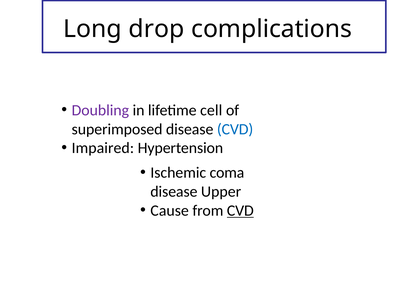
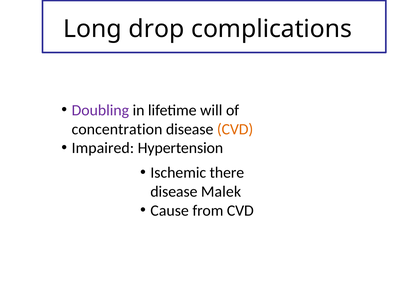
cell: cell -> will (211, 110)
superimposed: superimposed -> concentration (117, 129)
CVD colour: blue -> orange (235, 129)
coma: coma -> there (227, 173)
Upper: Upper -> Malek (221, 192)
CVD underline: present -> none (240, 211)
